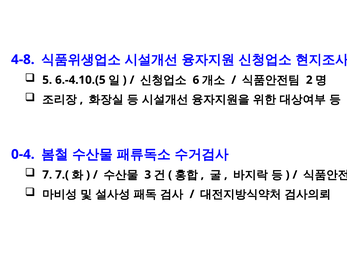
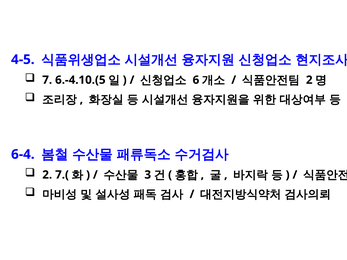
4-8: 4-8 -> 4-5 (23, 60)
5: 5 -> 7 (47, 80)
0-4: 0-4 -> 6-4 (23, 154)
7: 7 -> 2 (47, 175)
